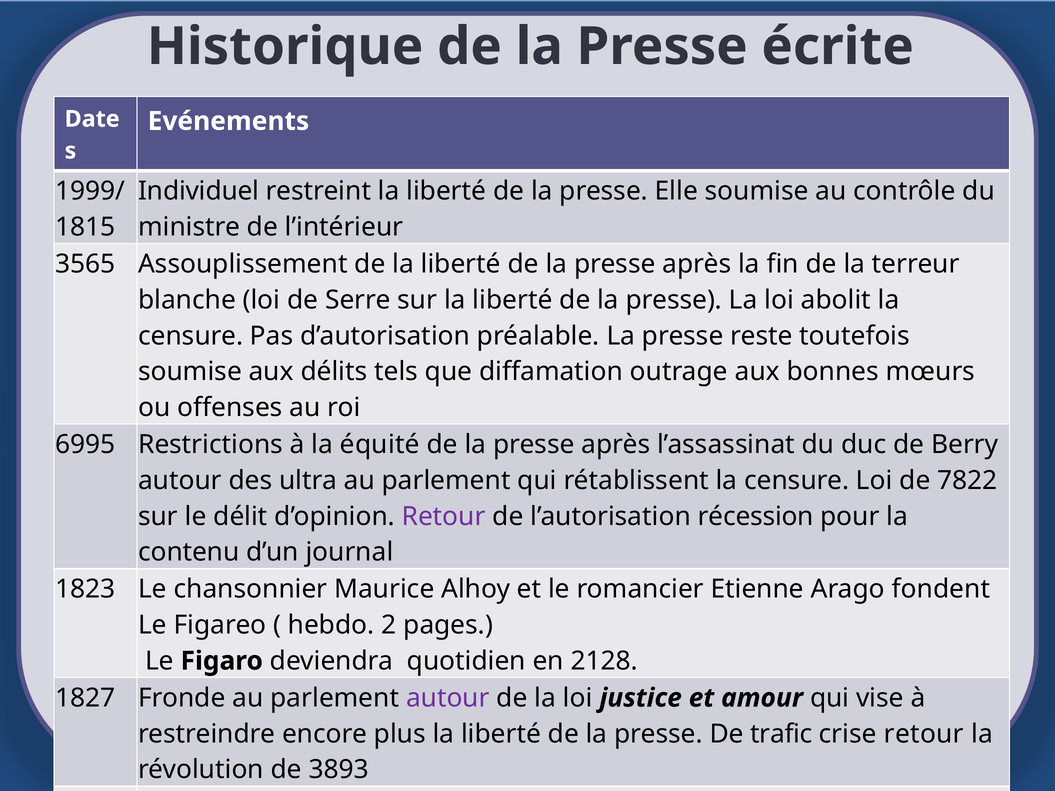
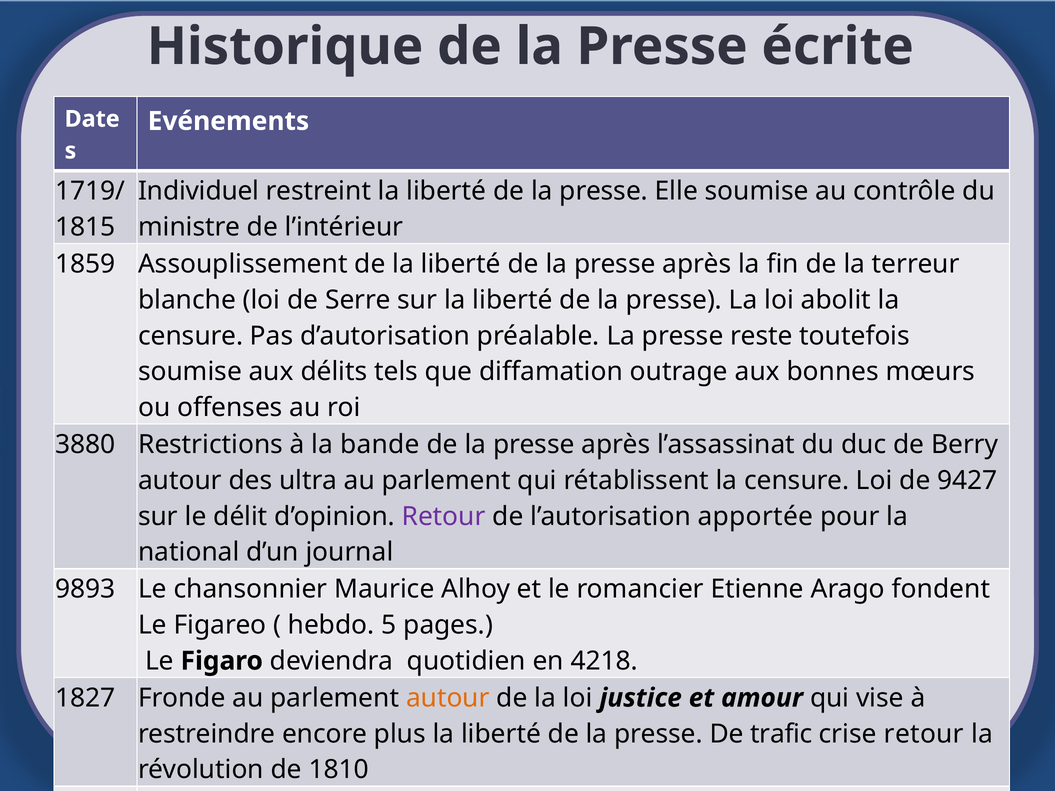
1999/: 1999/ -> 1719/ (90, 191)
3565: 3565 -> 1859 (85, 264)
6995: 6995 -> 3880 (85, 445)
équité: équité -> bande (380, 445)
7822: 7822 -> 9427 (967, 481)
récession: récession -> apportée (755, 516)
contenu: contenu -> national (189, 552)
1823: 1823 -> 9893 (85, 589)
2: 2 -> 5 (389, 625)
2128: 2128 -> 4218 (604, 661)
autour colour: purple -> orange (448, 698)
3893: 3893 -> 1810 (339, 770)
